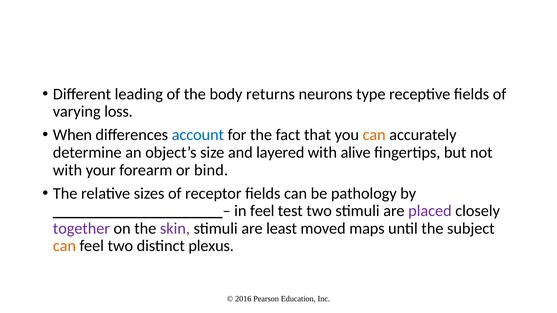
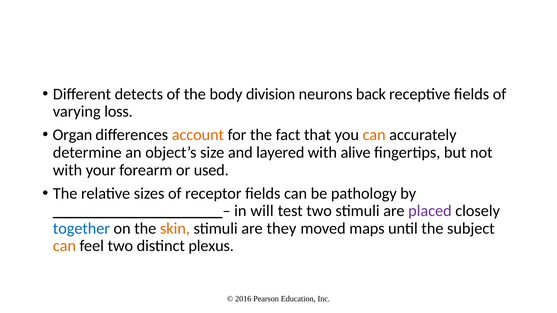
leading: leading -> detects (139, 94)
returns: returns -> division (271, 94)
type: type -> back (371, 94)
When: When -> Organ (72, 135)
account colour: blue -> orange (198, 135)
bind: bind -> used (211, 170)
in feel: feel -> will (262, 211)
together colour: purple -> blue (81, 229)
skin colour: purple -> orange (175, 229)
least: least -> they (281, 229)
